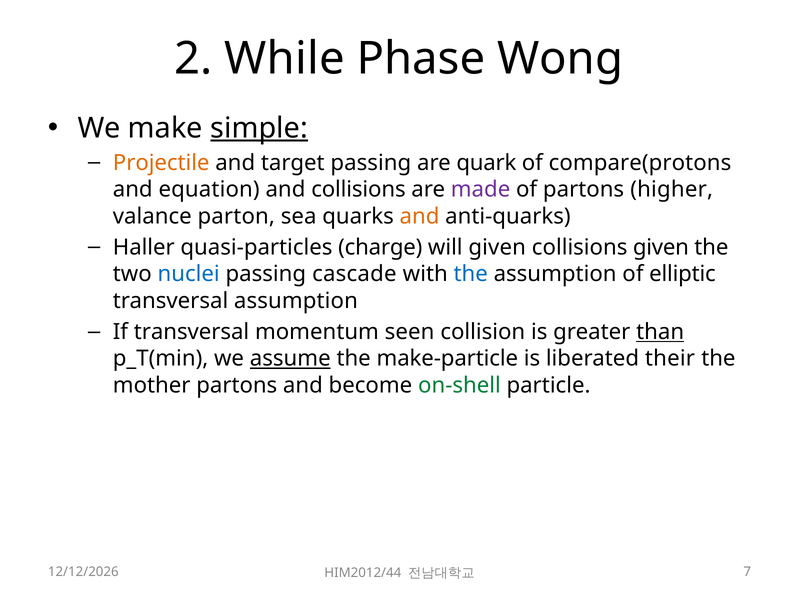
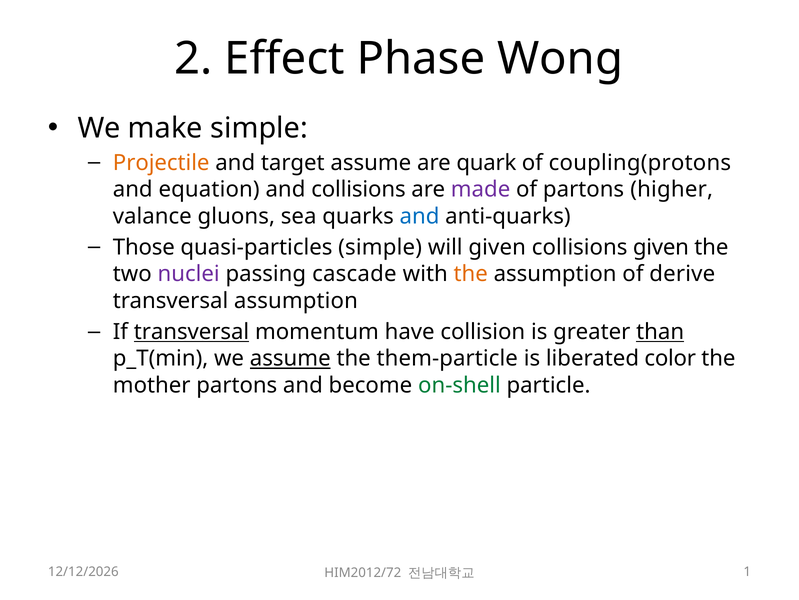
While: While -> Effect (285, 58)
simple underline: present -> none (259, 128)
target passing: passing -> assume (371, 163)
compare(protons: compare(protons -> coupling(protons (640, 163)
parton: parton -> gluons (236, 216)
and colour: orange -> blue (420, 216)
Haller: Haller -> Those (144, 247)
quasi-particles charge: charge -> simple (380, 247)
nuclei colour: blue -> purple (189, 274)
the colour: blue -> orange (471, 274)
elliptic: elliptic -> derive (682, 274)
transversal underline: none -> present (192, 332)
seen: seen -> have (410, 332)
make-particle: make-particle -> them-particle (447, 358)
their: their -> color (670, 358)
HIM2012/44: HIM2012/44 -> HIM2012/72 (363, 572)
7: 7 -> 1 (747, 571)
